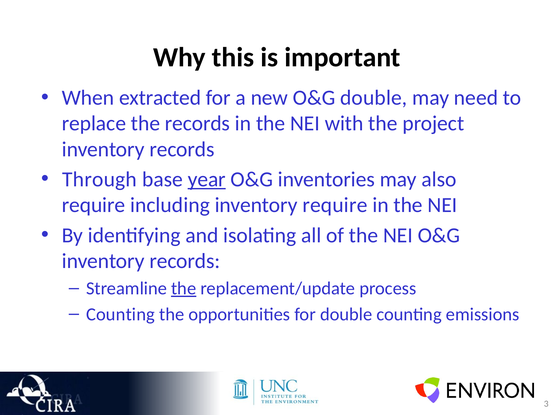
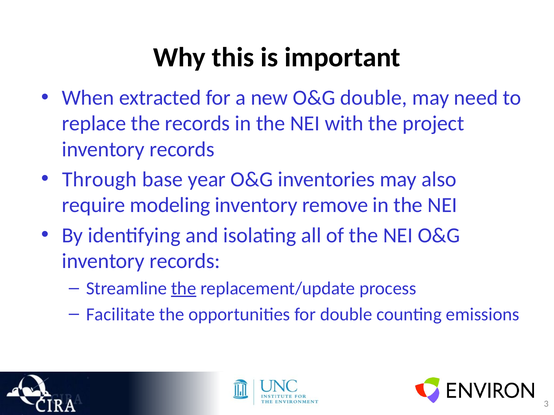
year underline: present -> none (207, 180)
including: including -> modeling (170, 205)
inventory require: require -> remove (335, 205)
Counting: Counting -> Facilitate (121, 315)
